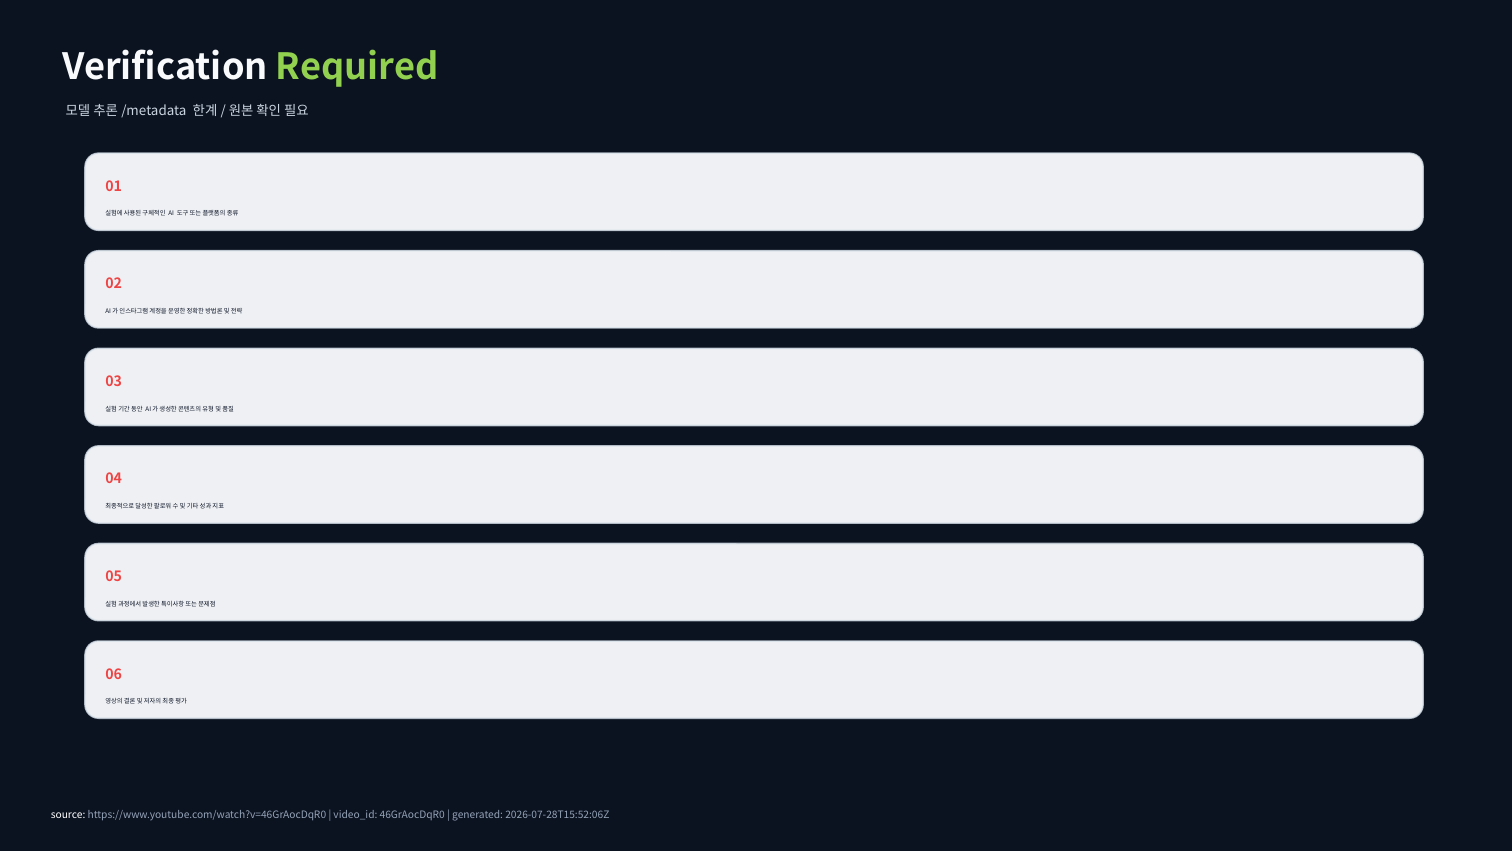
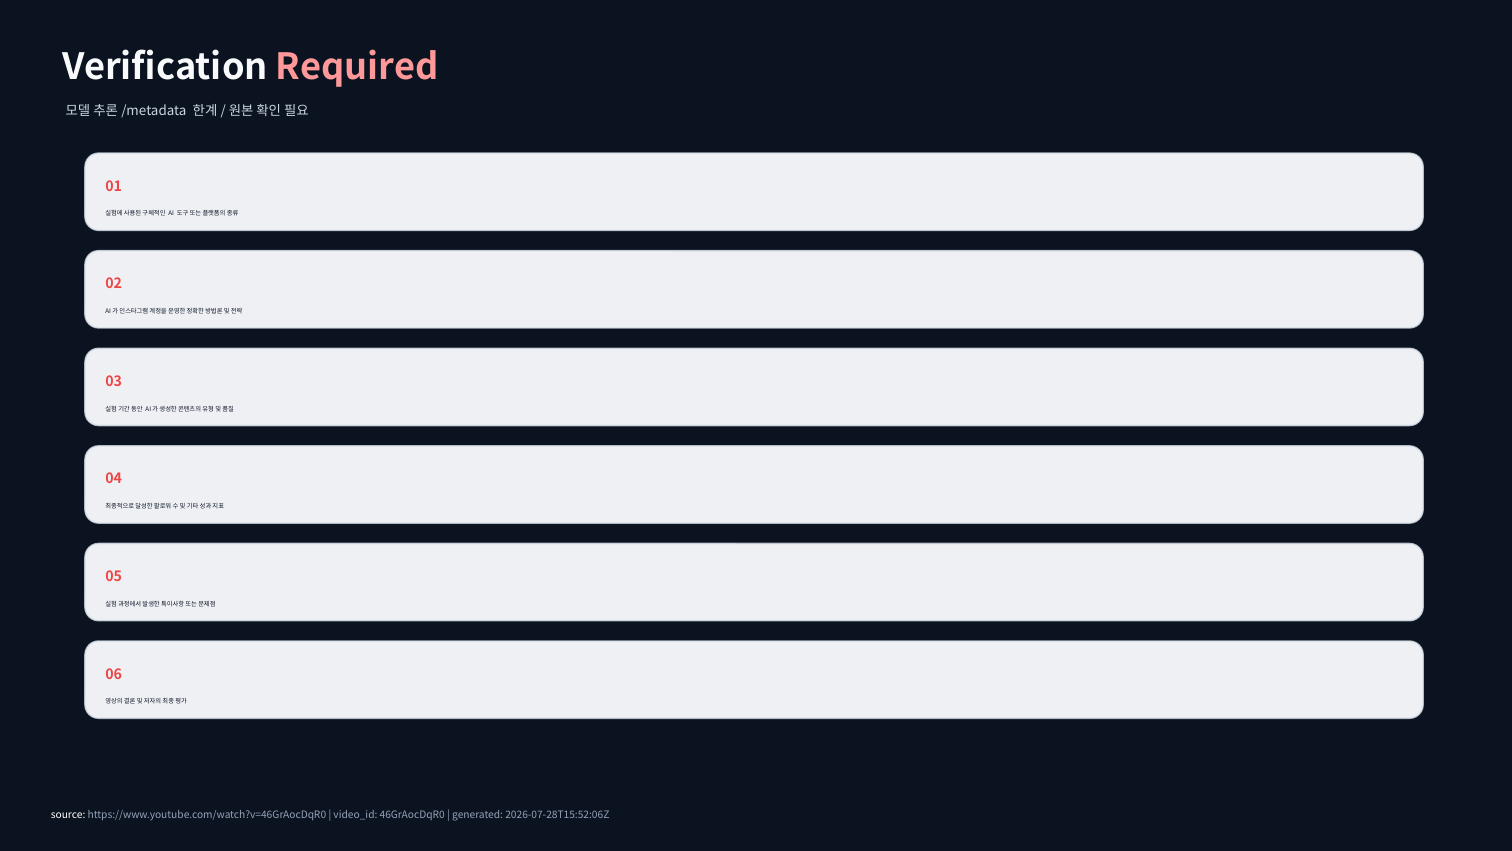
Required colour: light green -> pink (357, 68)
